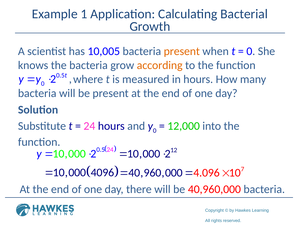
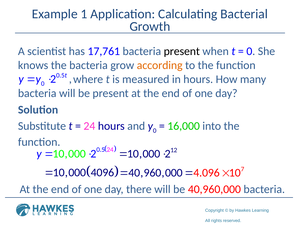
10,005: 10,005 -> 17,761 (104, 51)
present colour: orange -> black (182, 51)
12,000: 12,000 -> 16,000 (184, 126)
